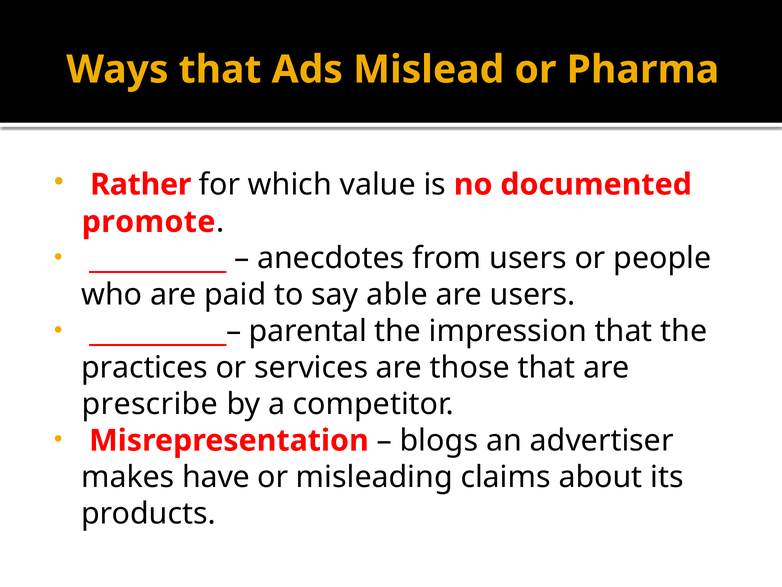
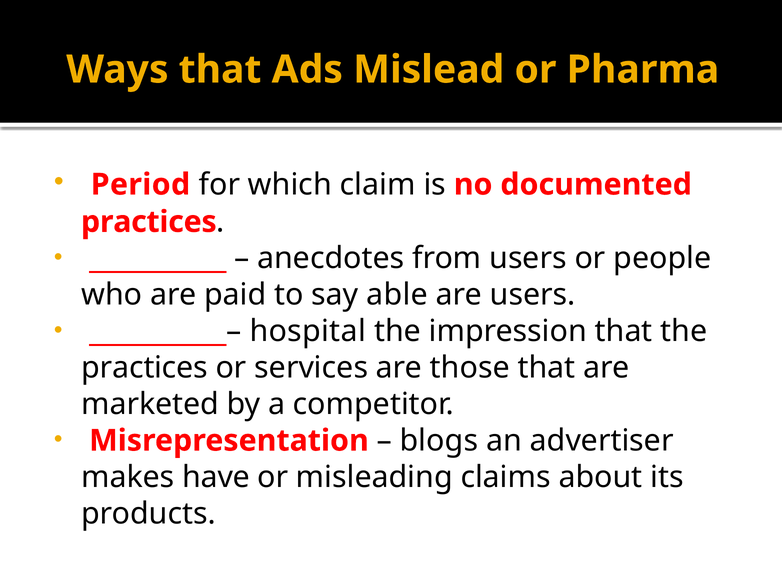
Rather: Rather -> Period (140, 184)
value: value -> claim (378, 184)
promote: promote -> practices (149, 222)
parental: parental -> hospital (308, 331)
prescribe: prescribe -> marketed (150, 404)
